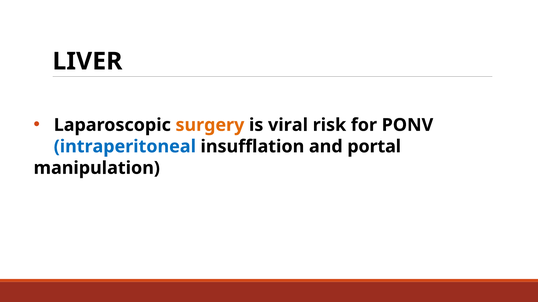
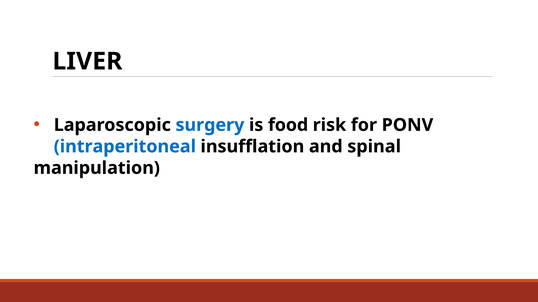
surgery colour: orange -> blue (210, 125)
viral: viral -> food (288, 125)
portal: portal -> spinal (374, 147)
